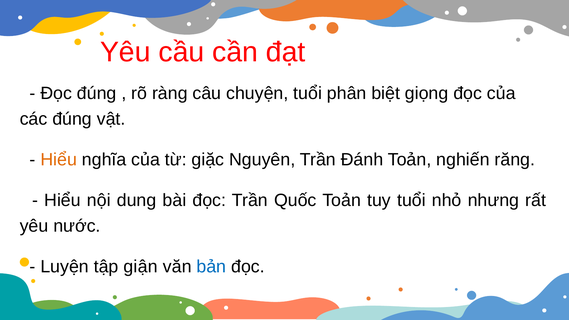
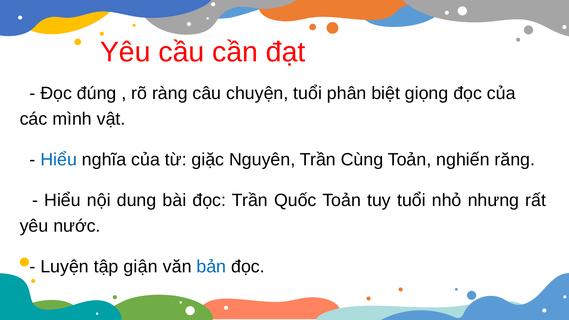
các đúng: đúng -> mình (72, 119)
Hiểu colour: orange -> blue (59, 160)
Đánh: Đánh -> Cùng (362, 160)
